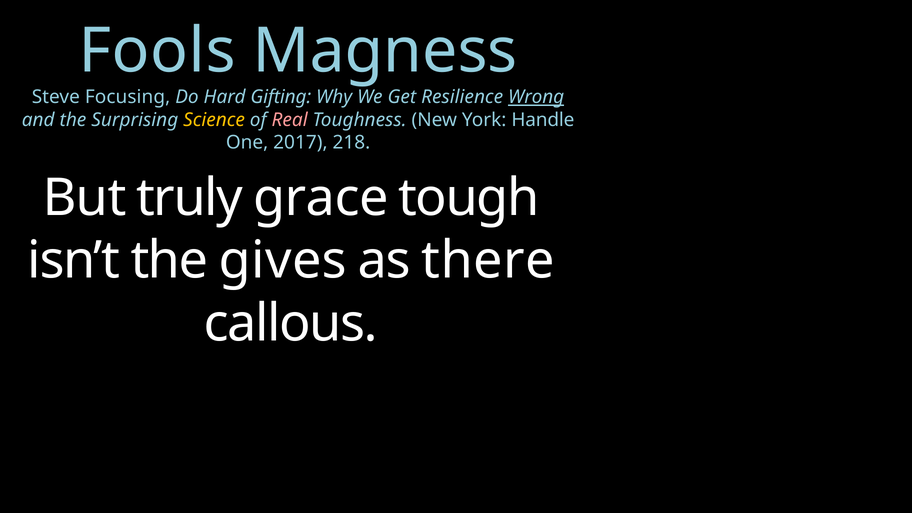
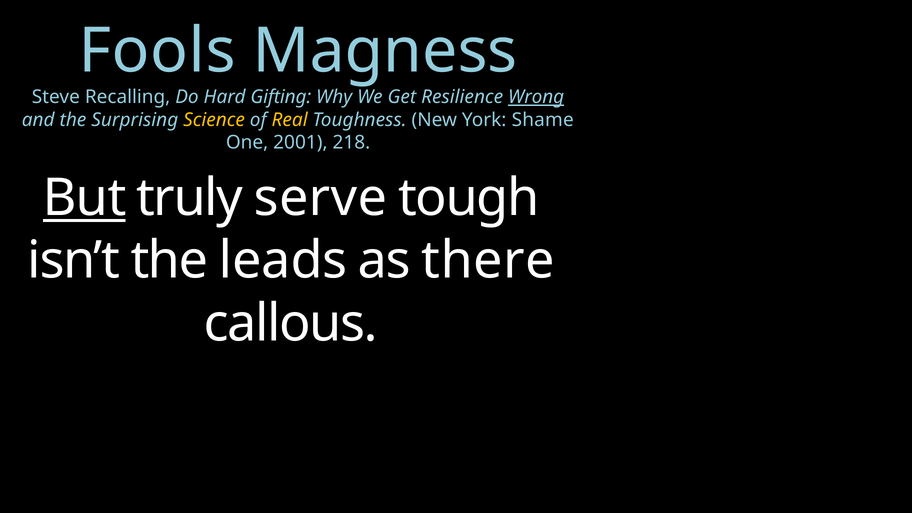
Focusing: Focusing -> Recalling (128, 97)
Real colour: pink -> yellow (290, 120)
Handle: Handle -> Shame (543, 120)
2017: 2017 -> 2001 (300, 143)
But underline: none -> present (85, 198)
grace: grace -> serve (320, 198)
gives: gives -> leads (283, 261)
